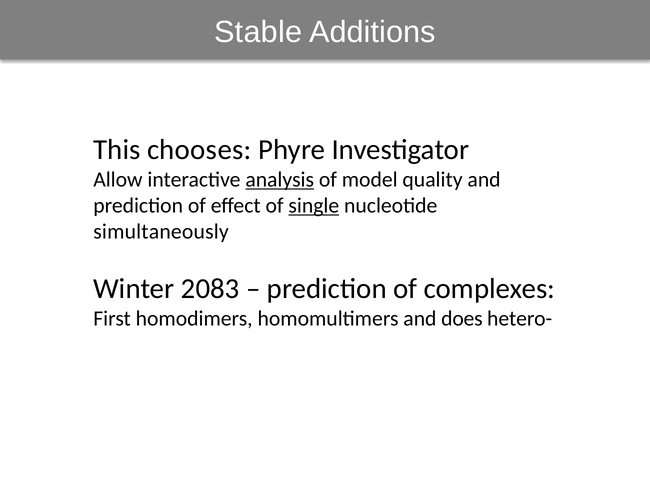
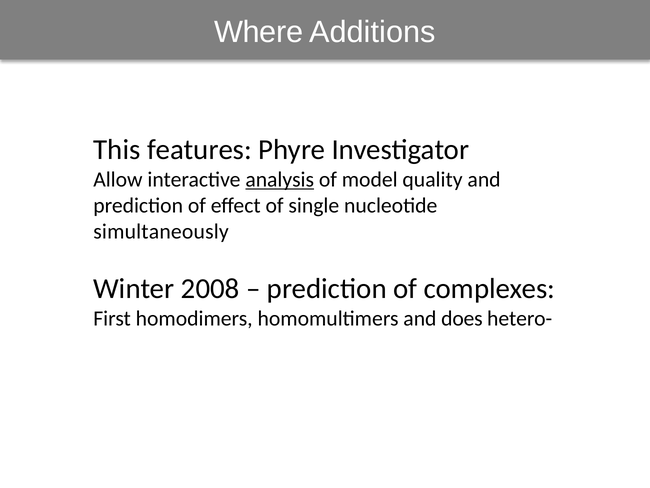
Stable: Stable -> Where (259, 32)
chooses: chooses -> features (199, 150)
single underline: present -> none (314, 205)
2083: 2083 -> 2008 (210, 288)
